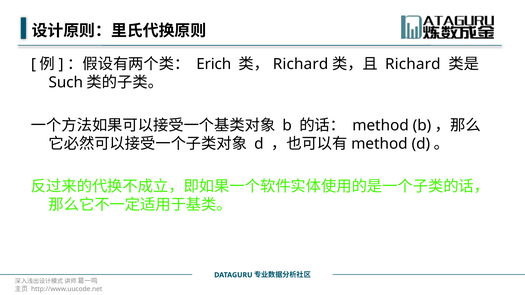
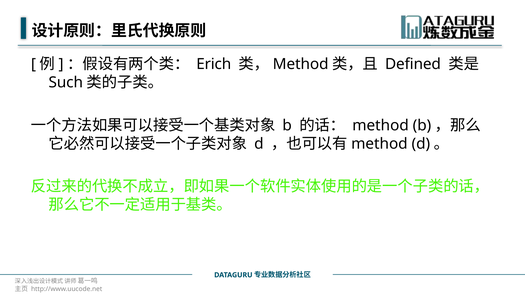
Richard: Richard -> Method (301, 64)
Richard: Richard -> Defined (413, 64)
